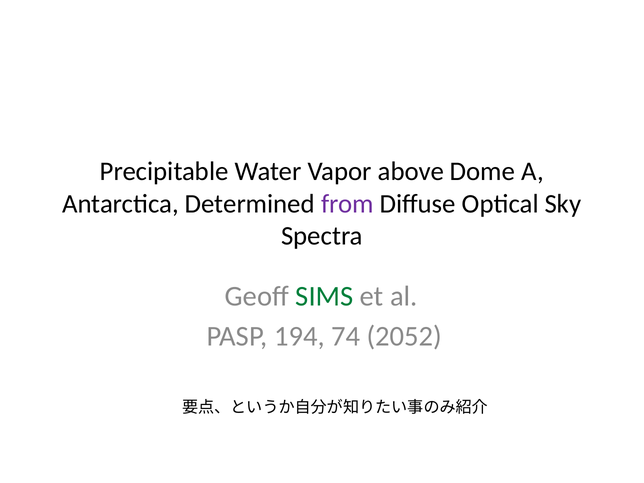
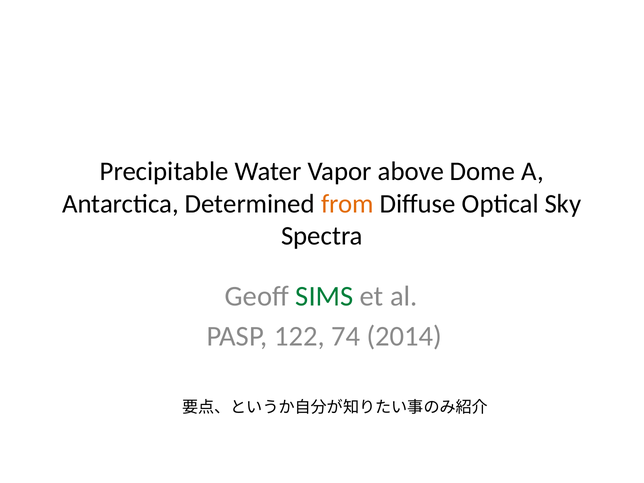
from colour: purple -> orange (347, 204)
194: 194 -> 122 (299, 336)
2052: 2052 -> 2014 (404, 336)
